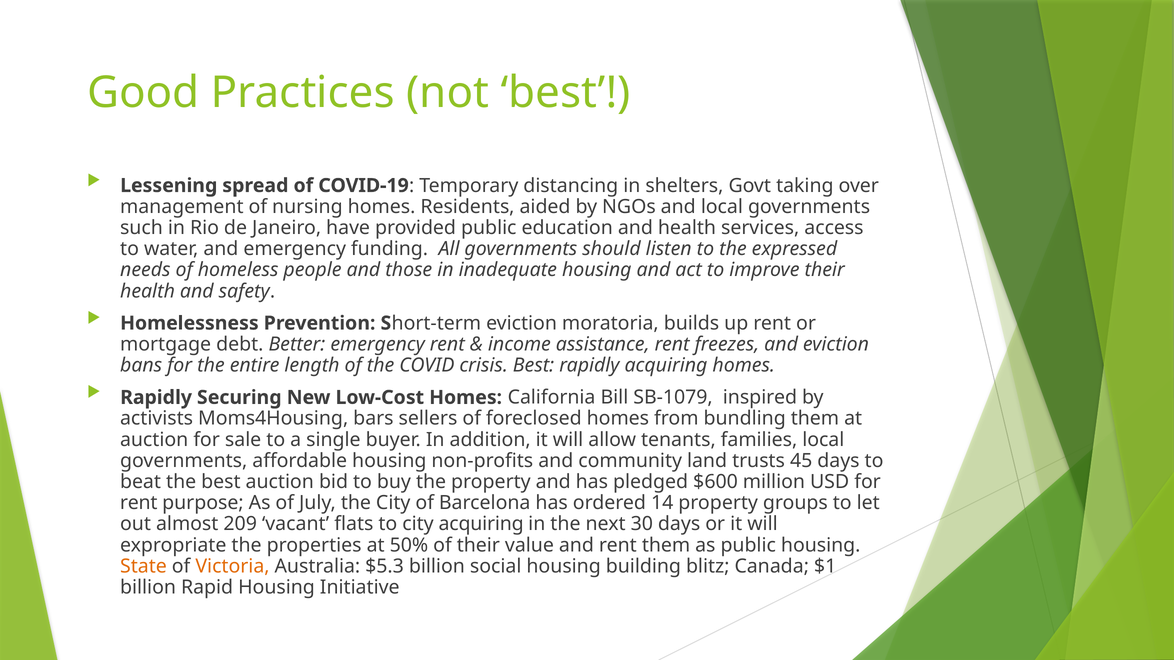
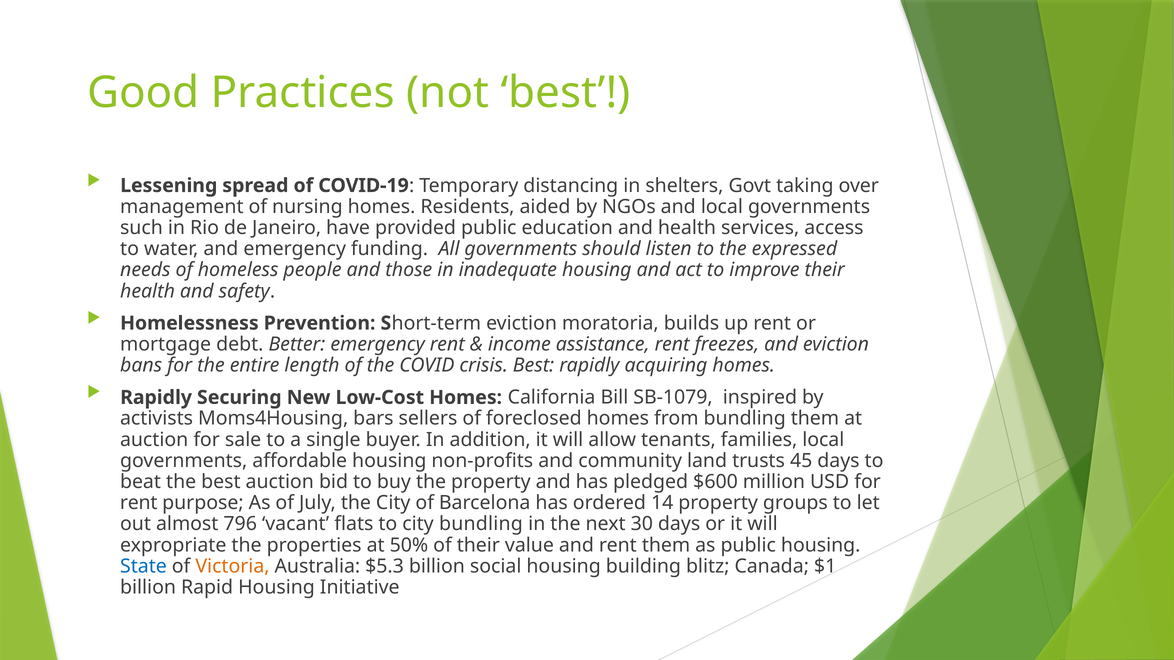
209: 209 -> 796 (240, 524)
city acquiring: acquiring -> bundling (481, 524)
State colour: orange -> blue (143, 567)
